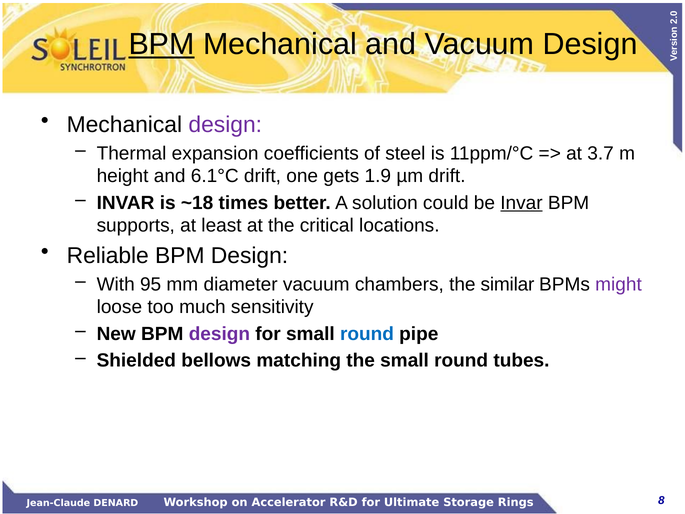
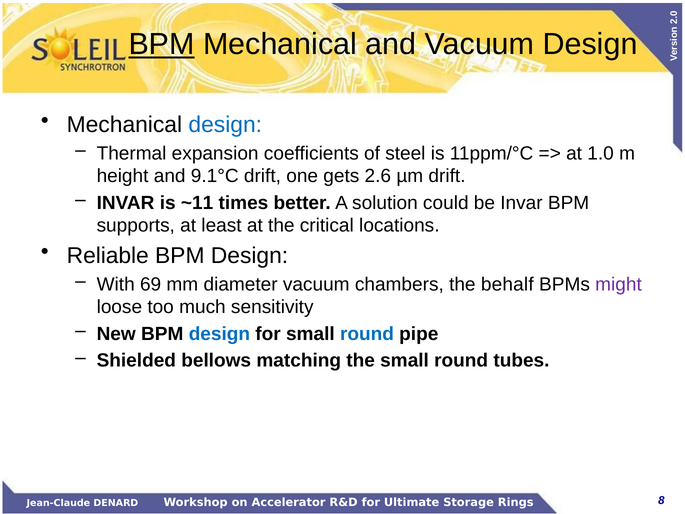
design colour: purple -> blue (225, 124)
3.7: 3.7 -> 1.0 (601, 153)
6.1°C: 6.1°C -> 9.1°C (215, 176)
1.9: 1.9 -> 2.6 (378, 176)
~18: ~18 -> ~11 (197, 203)
Invar underline: present -> none (521, 203)
95: 95 -> 69 (151, 284)
similar: similar -> behalf (507, 284)
design colour: purple -> blue (219, 334)
